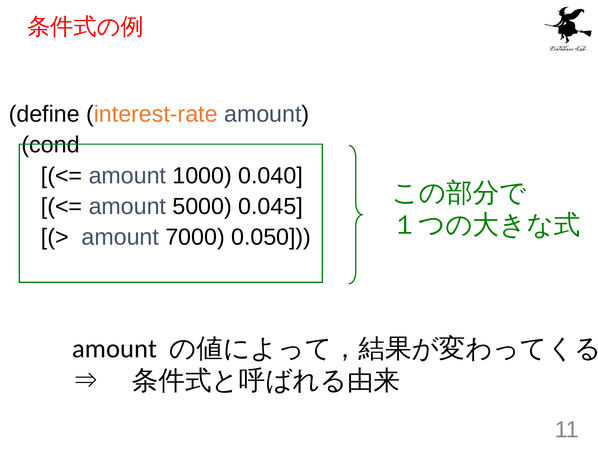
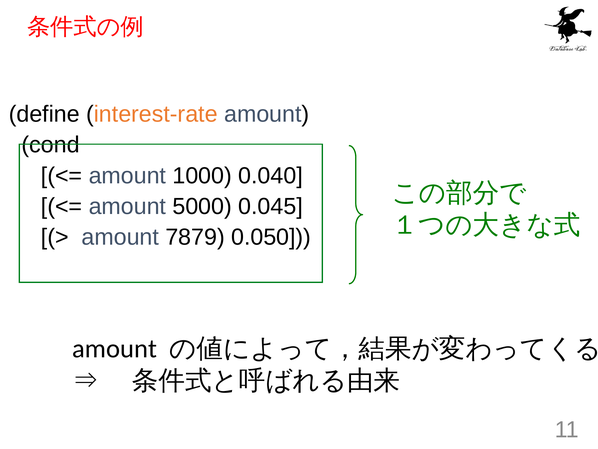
7000: 7000 -> 7879 (195, 237)
